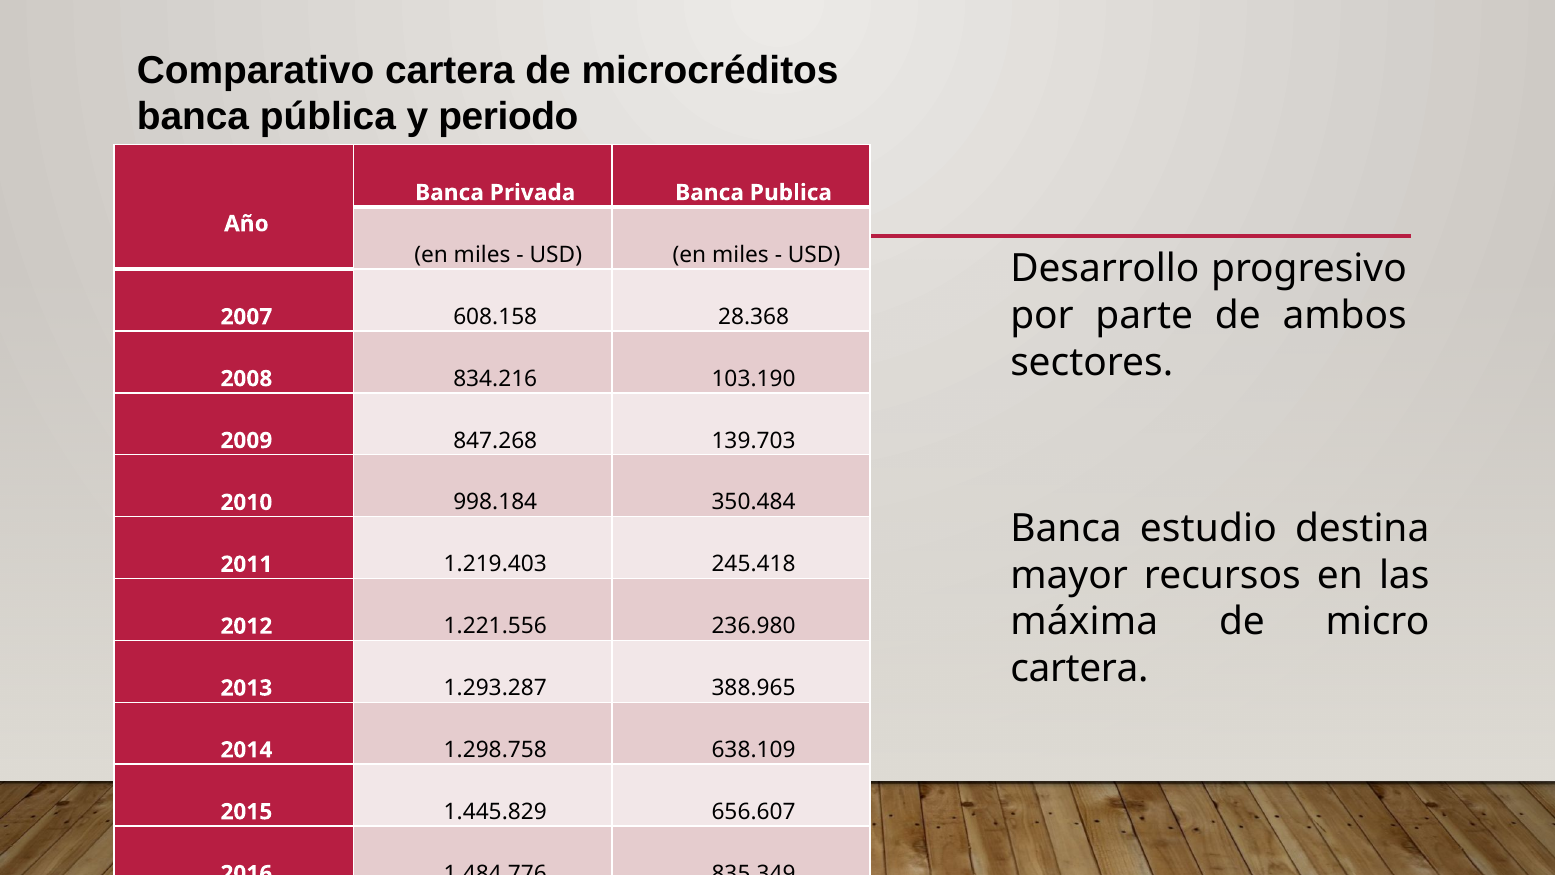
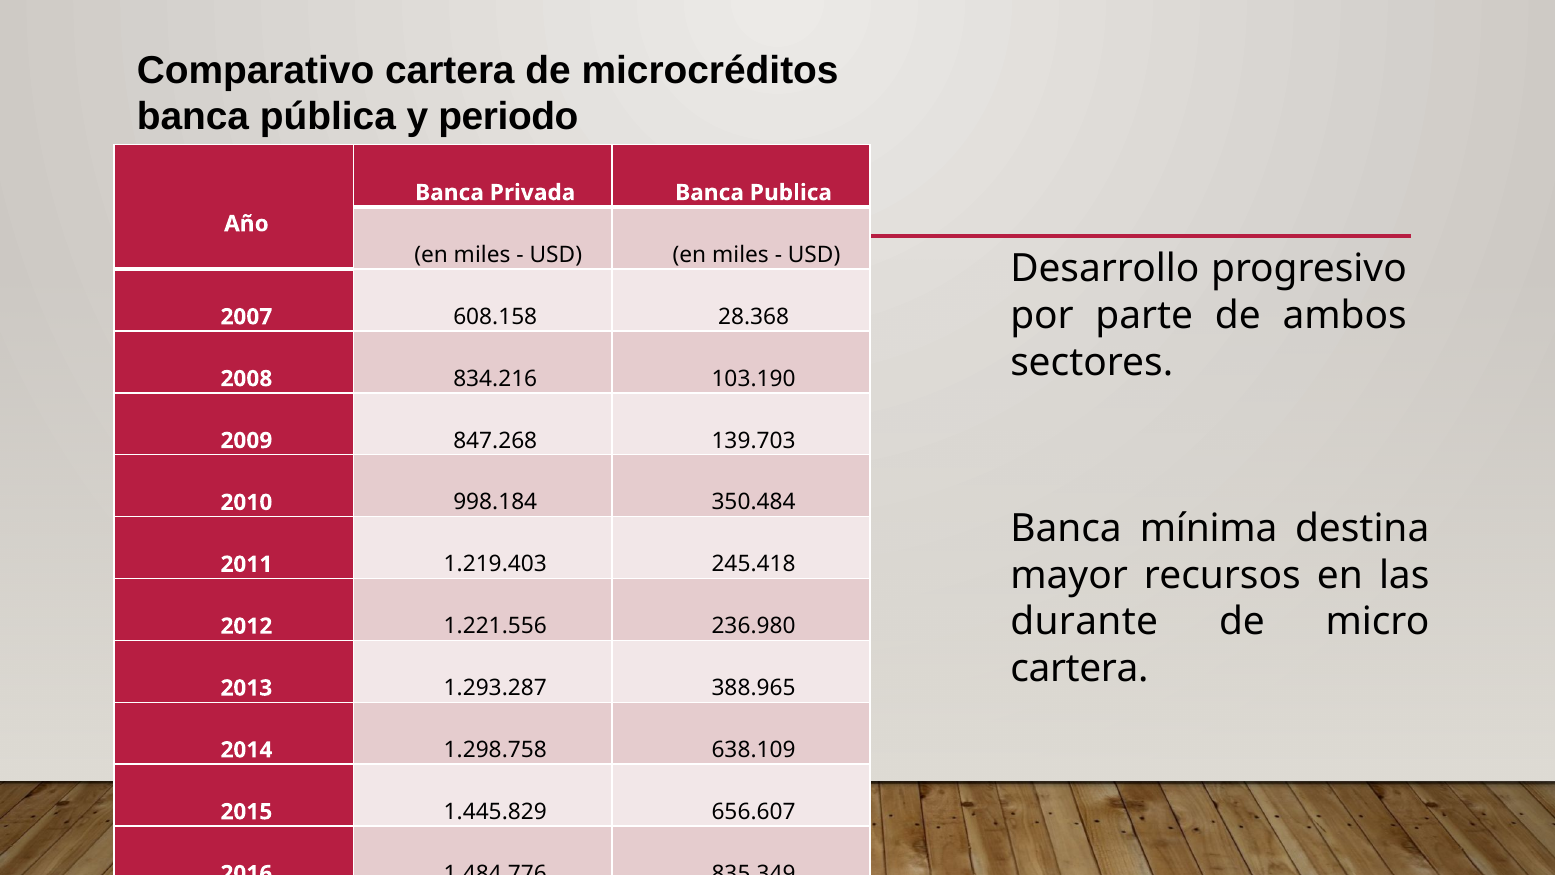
estudio: estudio -> mínima (1209, 528)
máxima: máxima -> durante (1084, 622)
